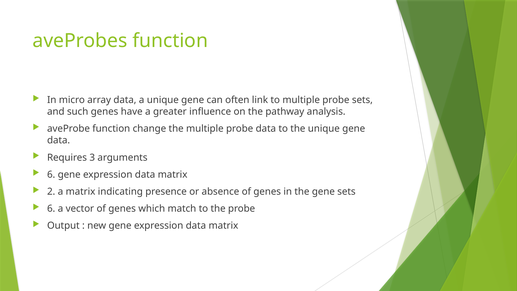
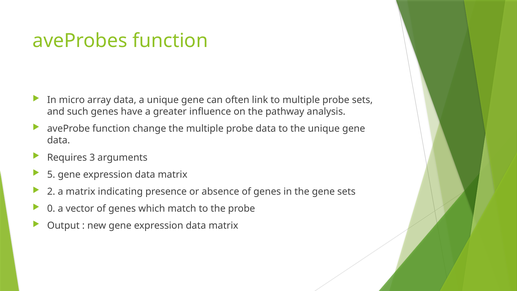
6: 6 -> 5 (51, 174)
6: 6 -> 0 (51, 208)
